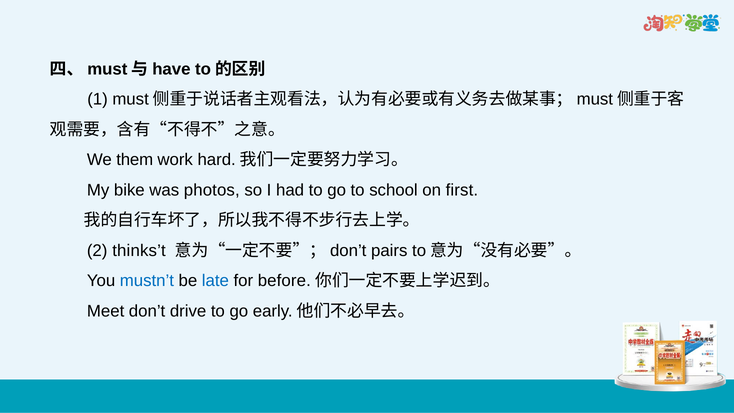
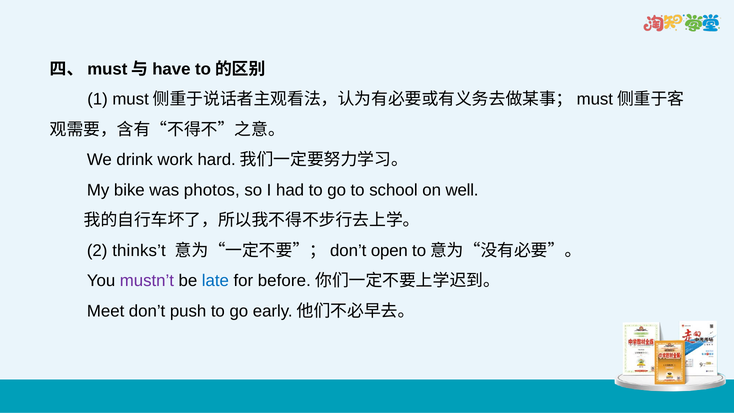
them: them -> drink (135, 160)
first: first -> well (462, 190)
pairs: pairs -> open (389, 251)
mustn’t colour: blue -> purple (147, 281)
drive: drive -> push (188, 311)
